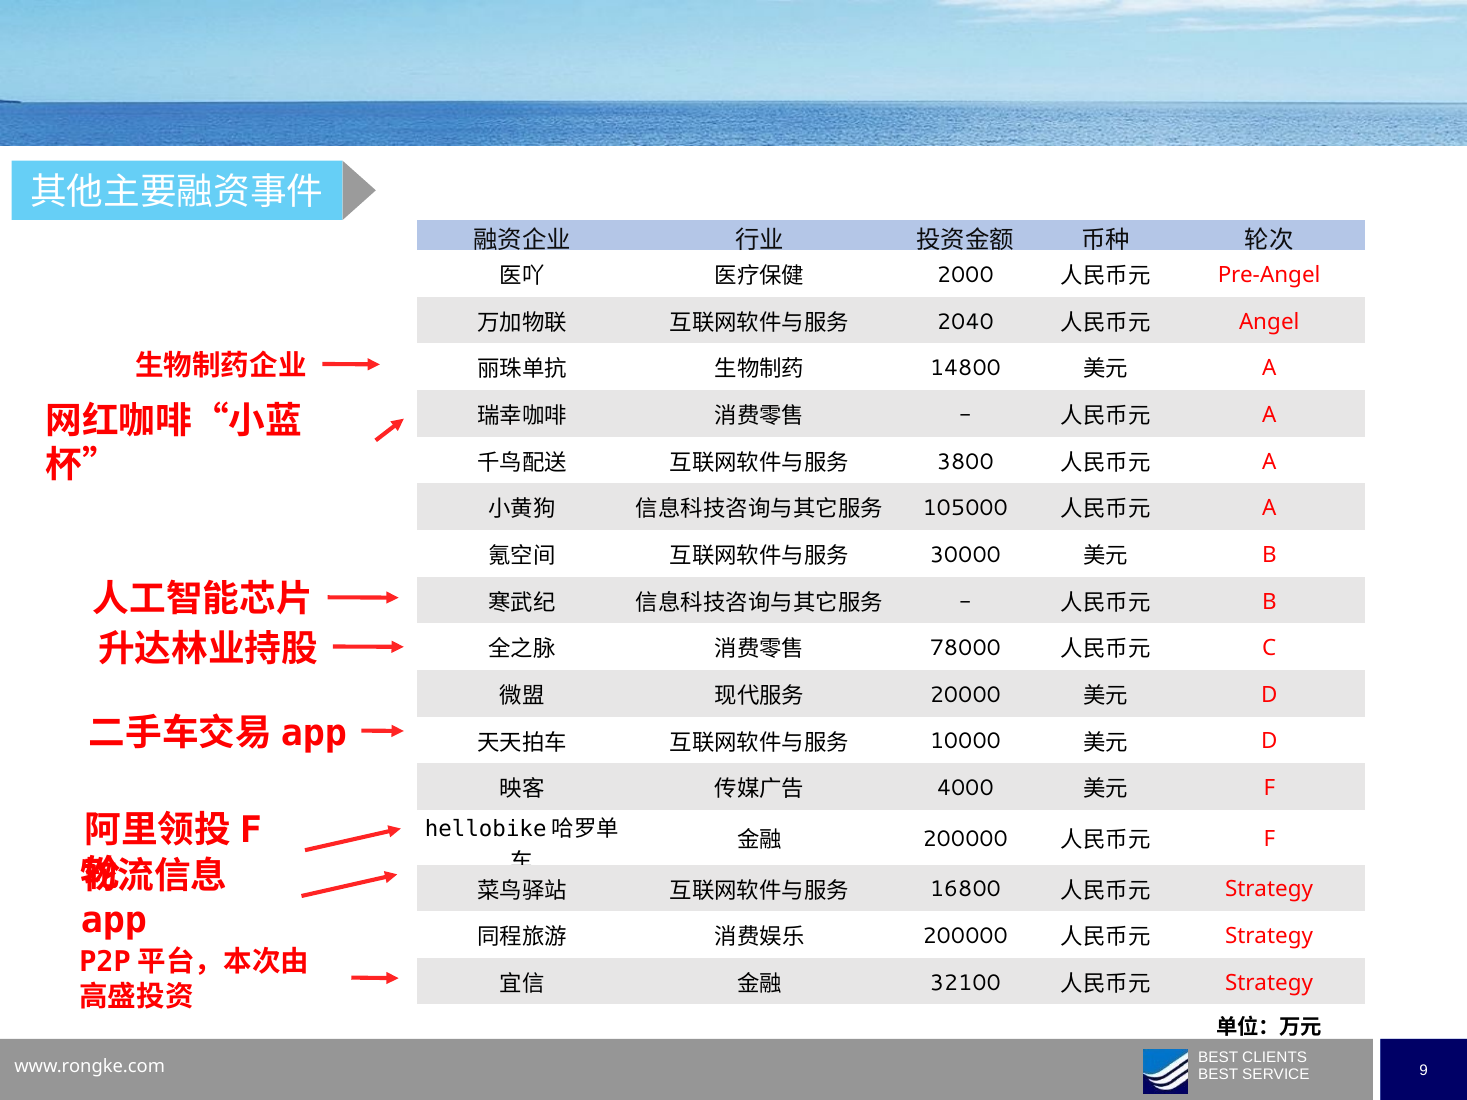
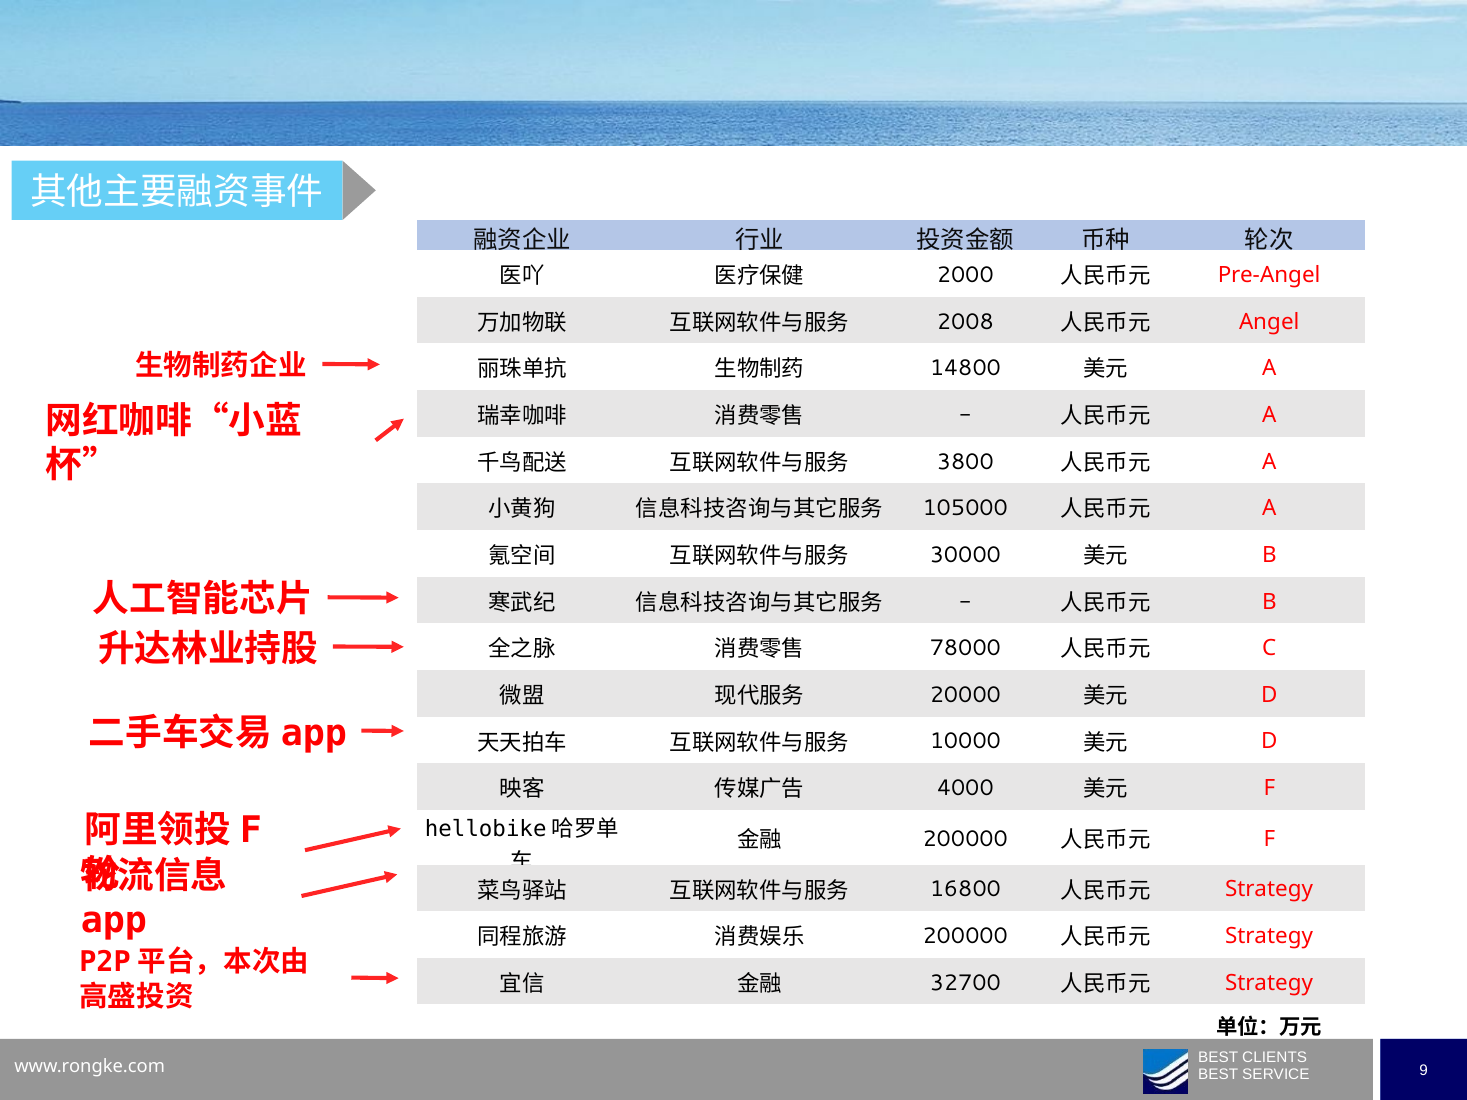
2040: 2040 -> 2008 (965, 322)
32100: 32100 -> 32700 (965, 983)
